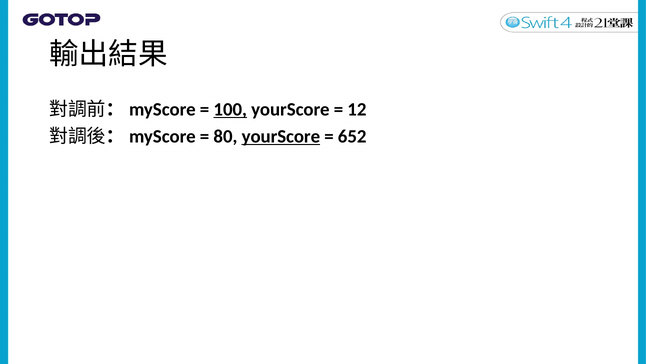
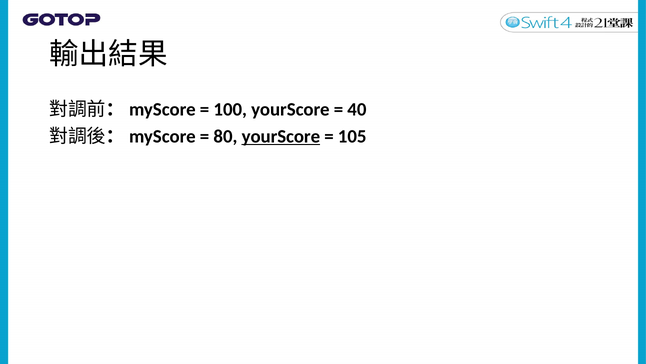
100 underline: present -> none (230, 109)
12: 12 -> 40 (357, 109)
652: 652 -> 105 (352, 136)
